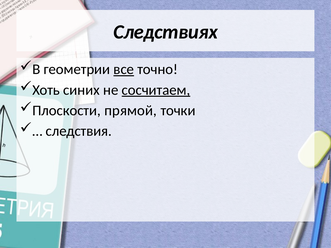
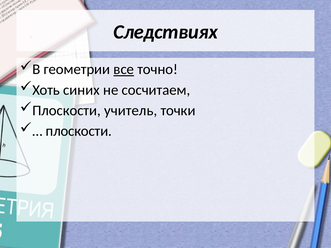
сосчитаем underline: present -> none (156, 90)
прямой: прямой -> учитель (131, 111)
следствия: следствия -> плоскости (79, 131)
